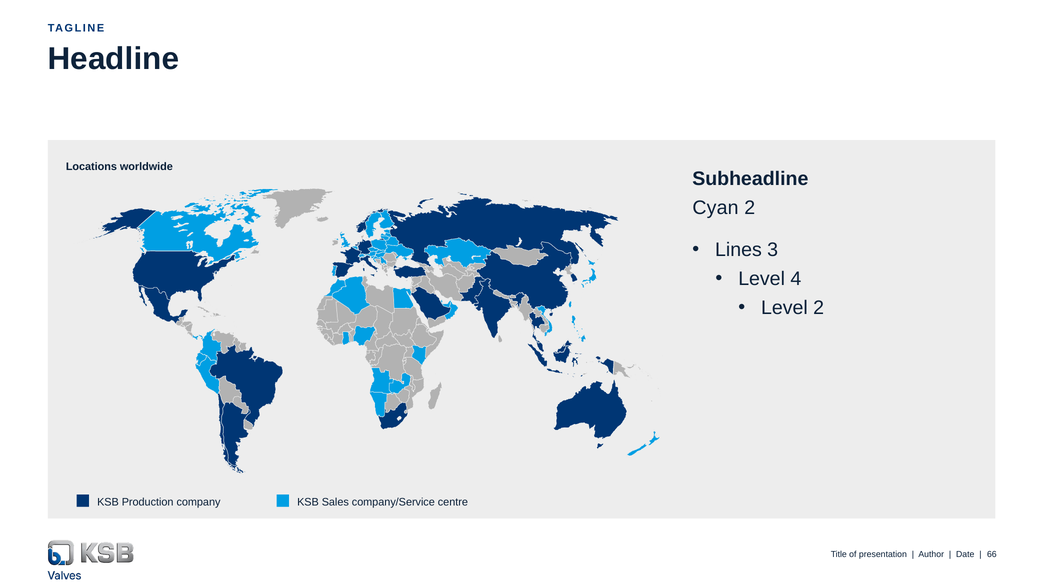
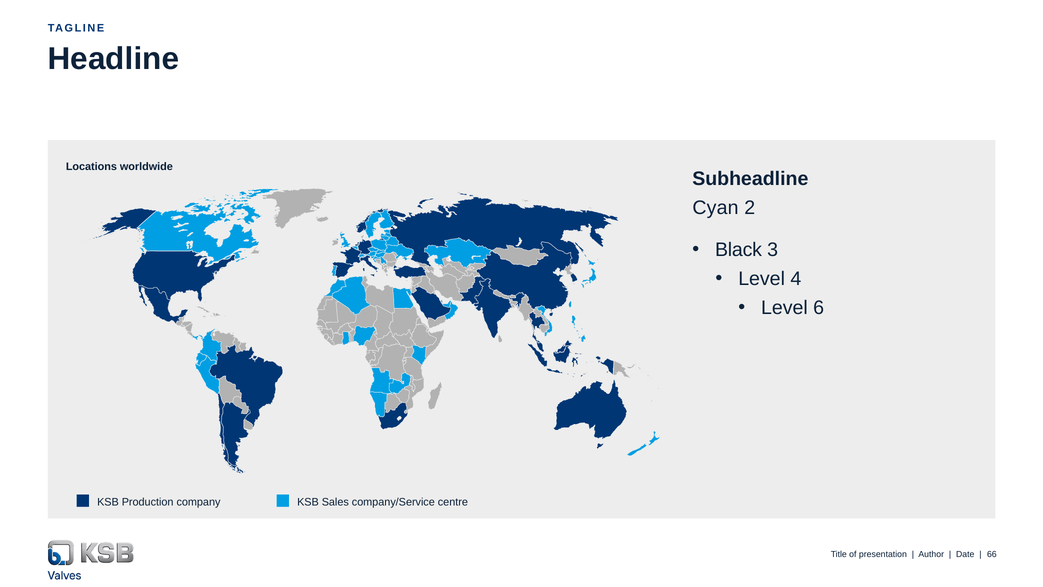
Lines: Lines -> Black (739, 250)
Level 2: 2 -> 6 (819, 308)
